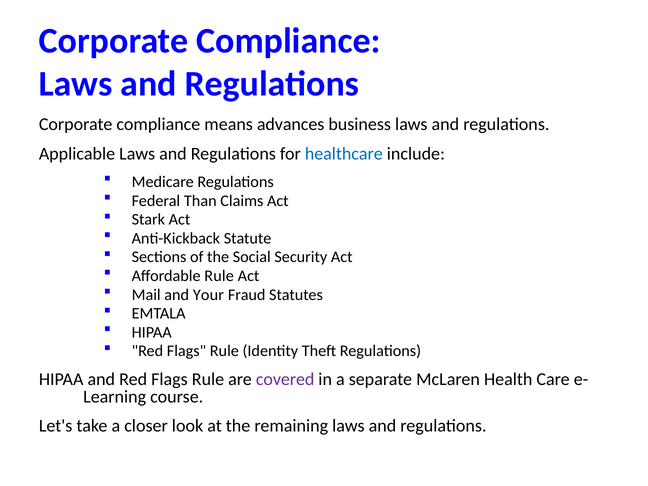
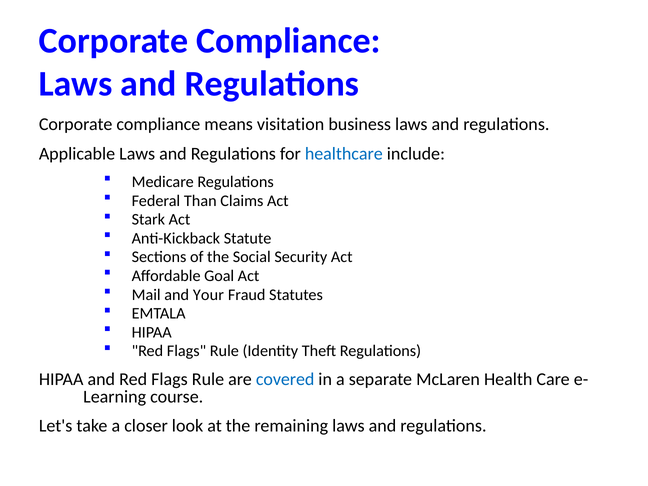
advances: advances -> visitation (291, 125)
Affordable Rule: Rule -> Goal (219, 276)
covered colour: purple -> blue (285, 379)
